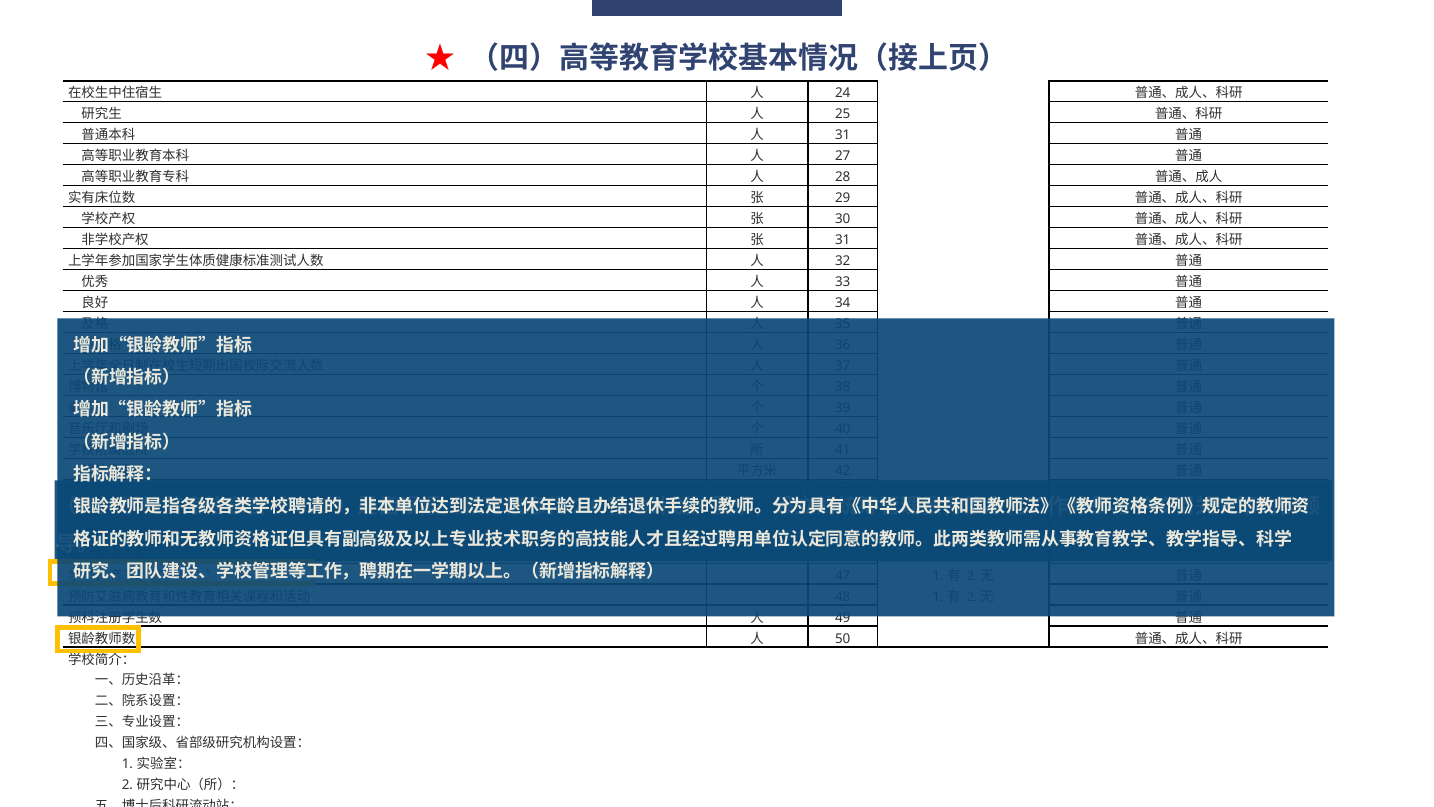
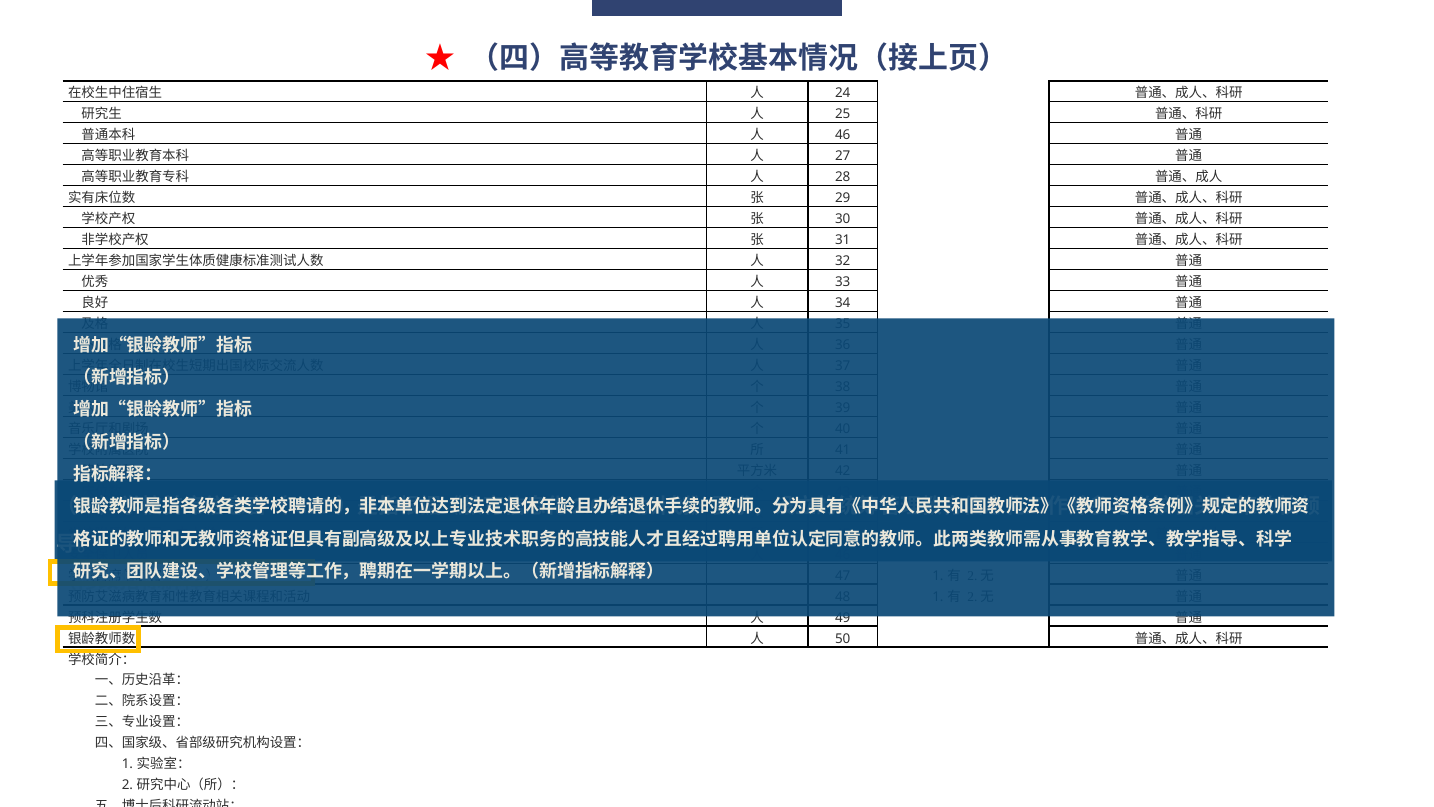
31: 31 -> 46 (843, 135)
